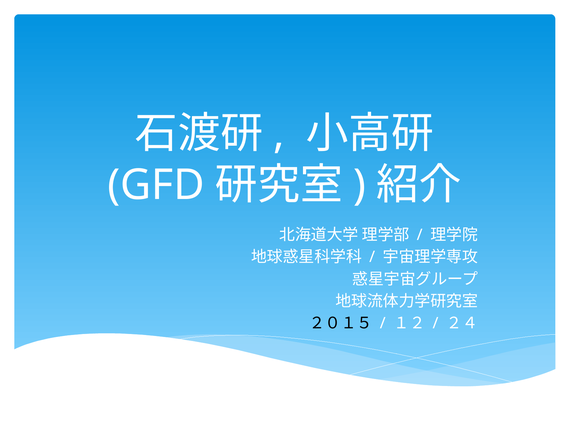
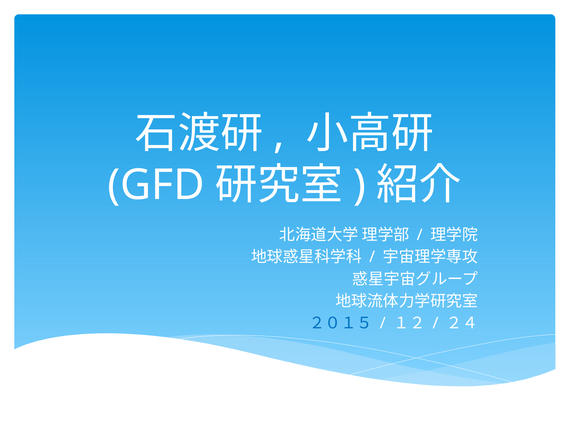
２０１５ colour: black -> blue (341, 323)
